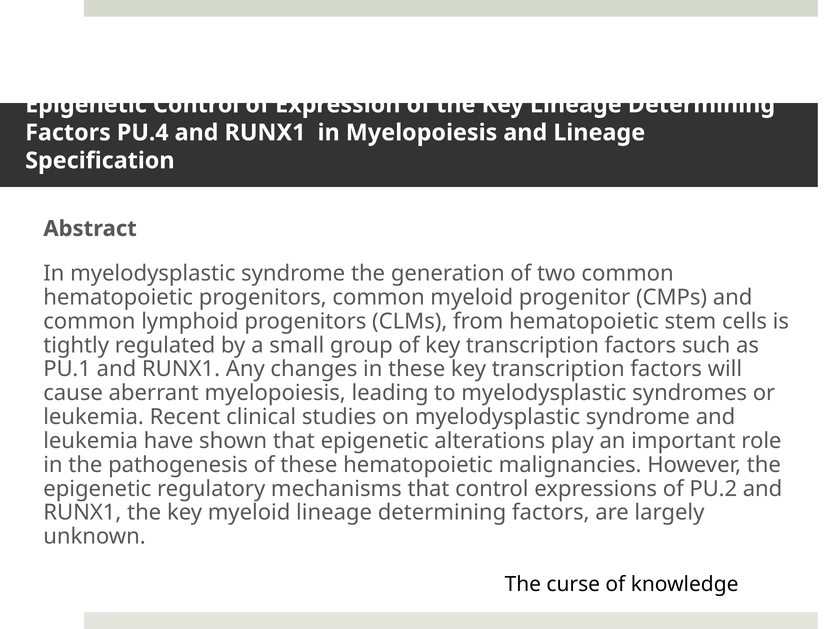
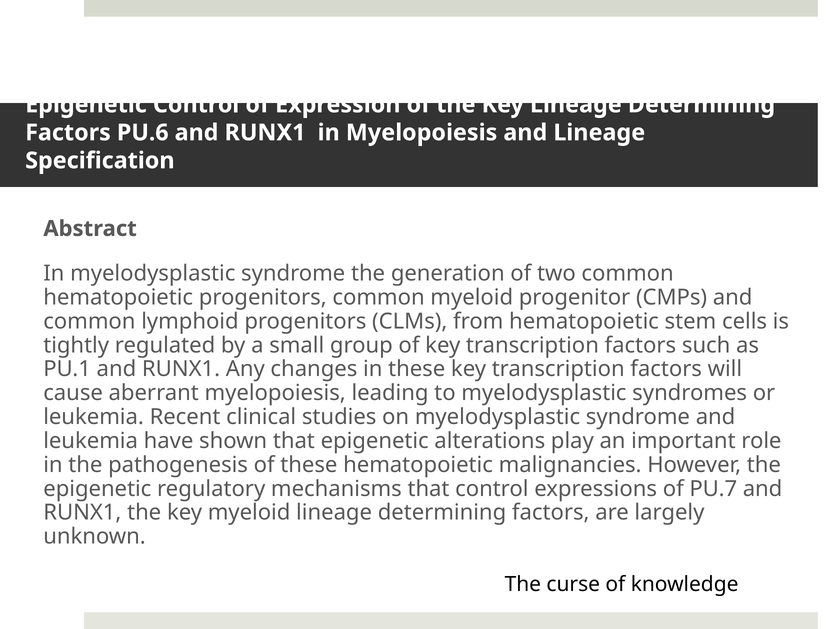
PU.4: PU.4 -> PU.6 (143, 133)
PU.2: PU.2 -> PU.7 (713, 489)
